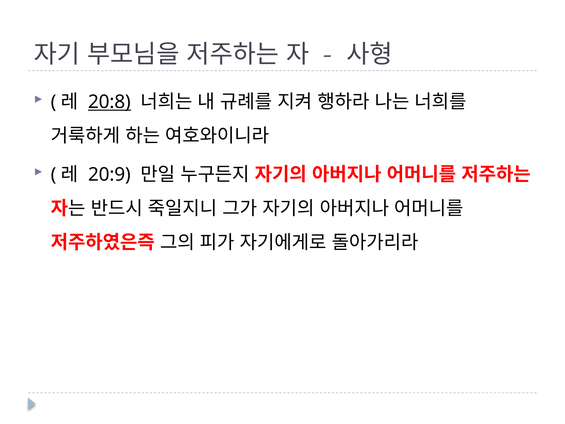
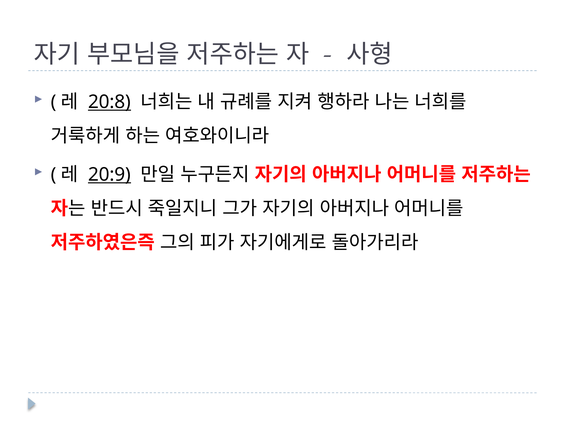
20:9 underline: none -> present (110, 175)
